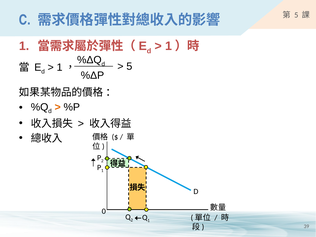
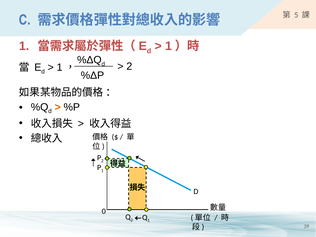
5: 5 -> 2 (129, 66)
